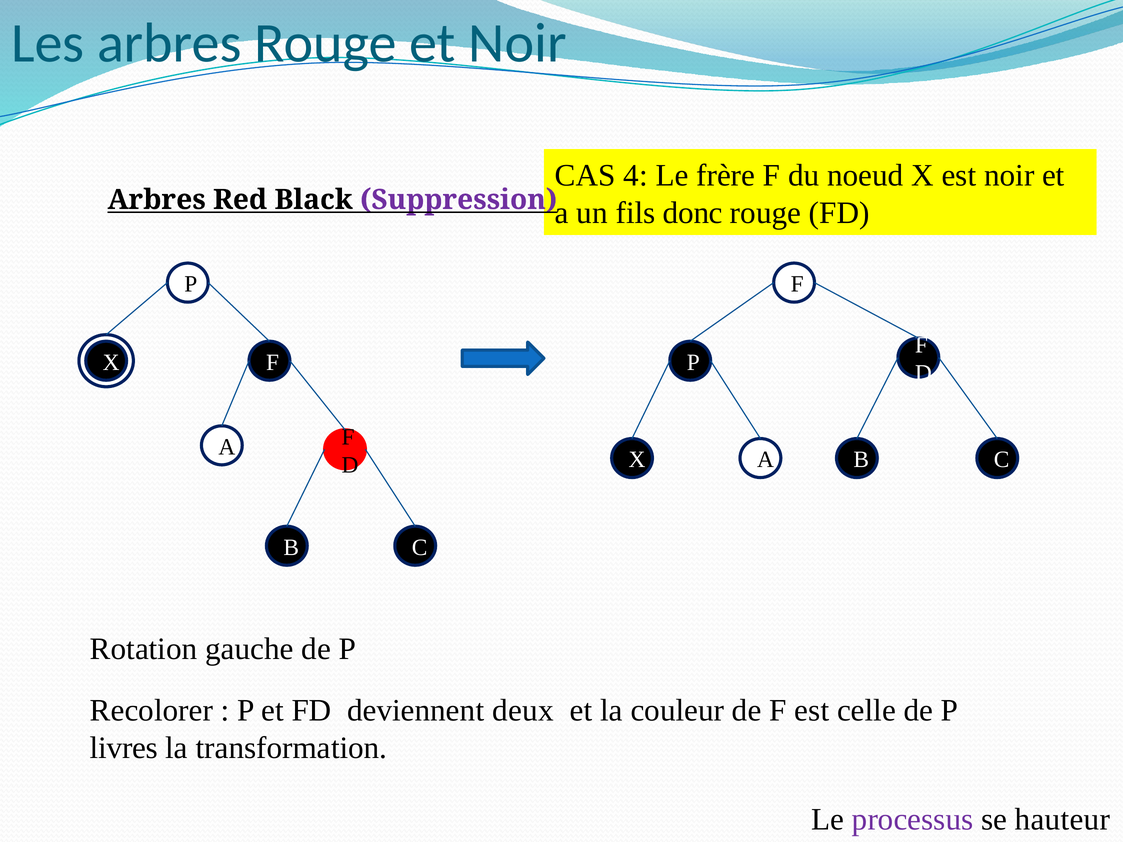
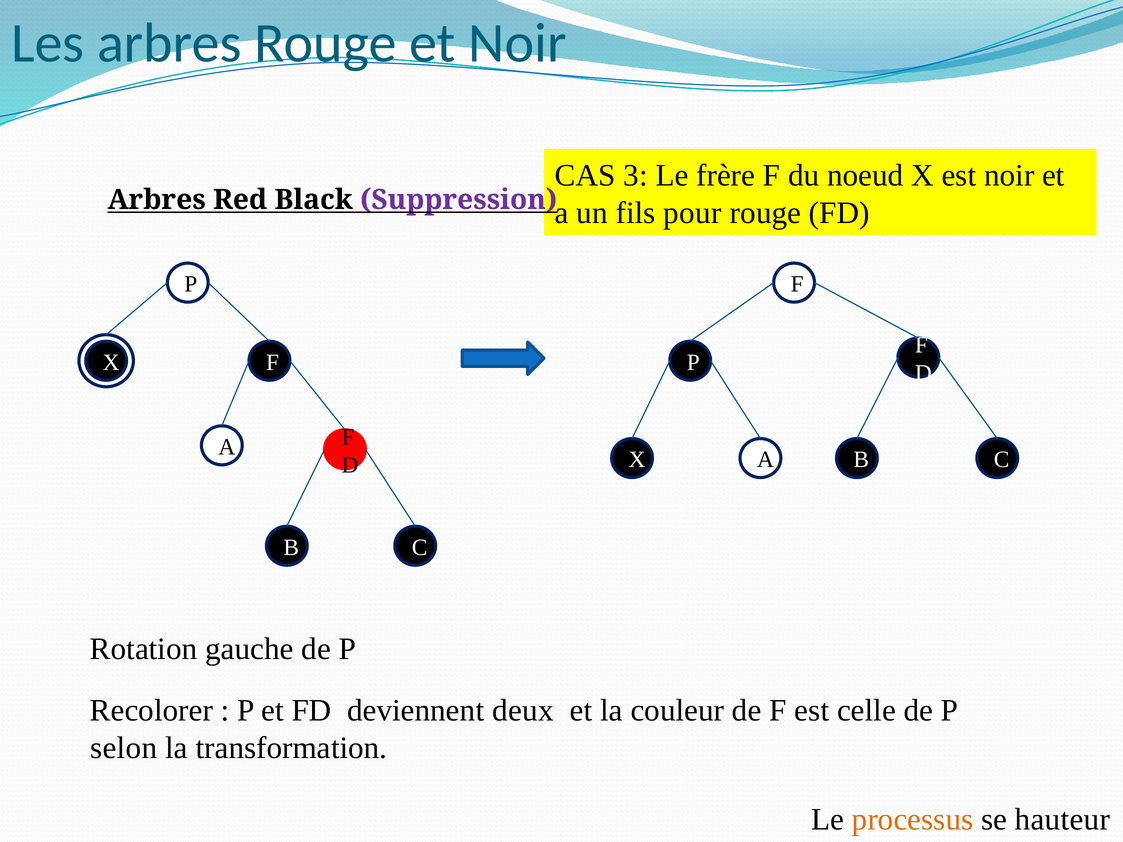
4: 4 -> 3 (636, 176)
donc: donc -> pour (693, 213)
livres: livres -> selon (124, 748)
processus colour: purple -> orange (913, 820)
